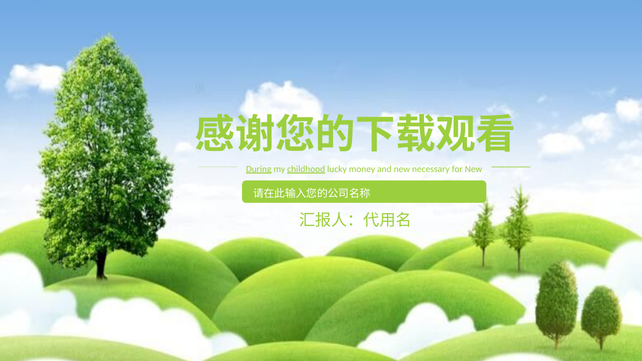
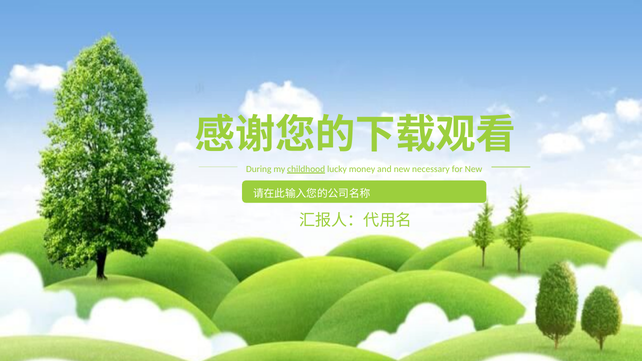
During underline: present -> none (259, 169)
